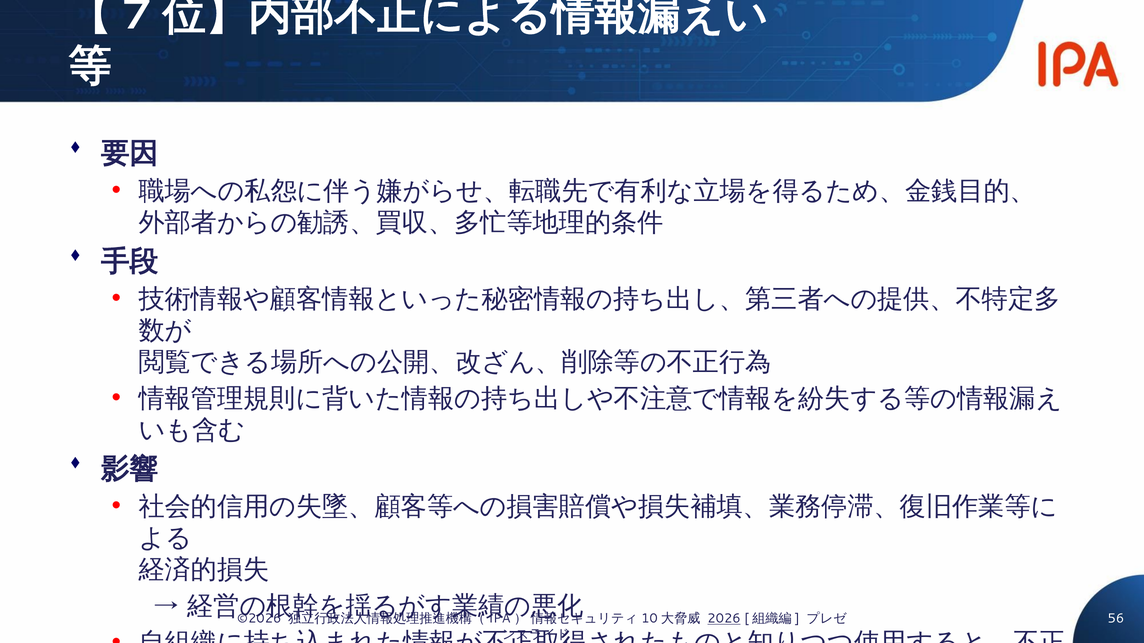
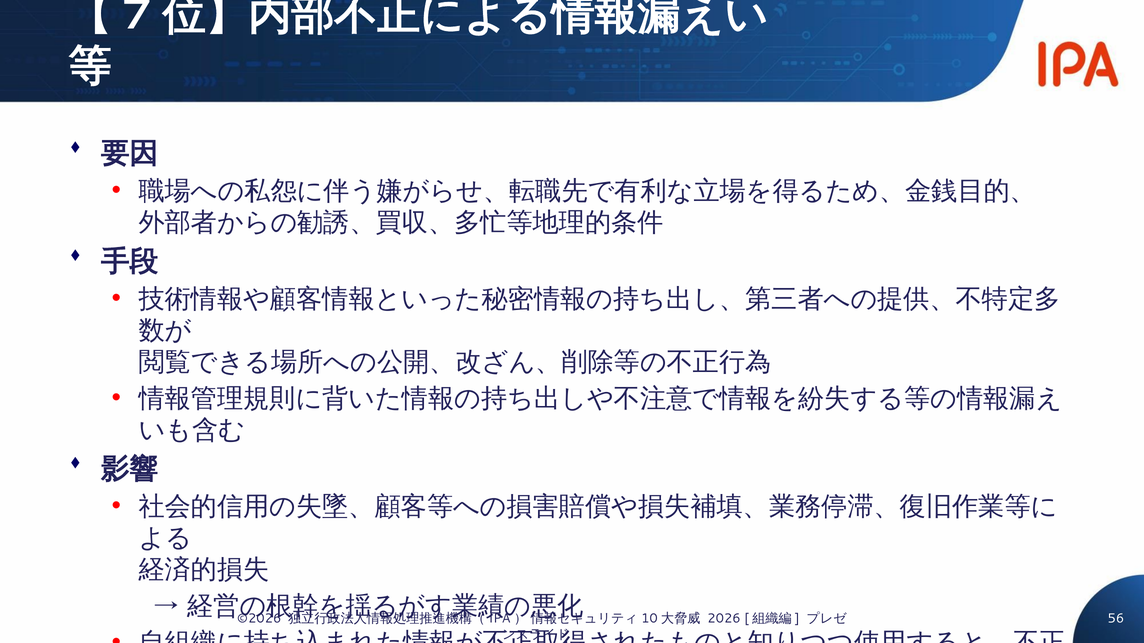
2026 underline: present -> none (724, 619)
